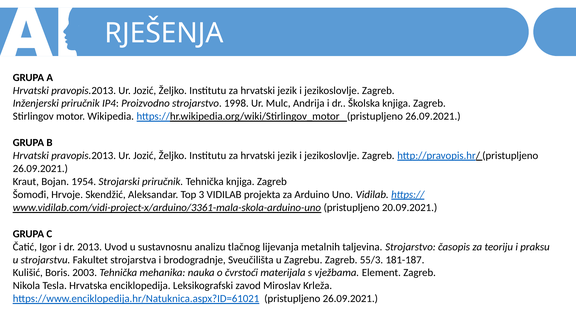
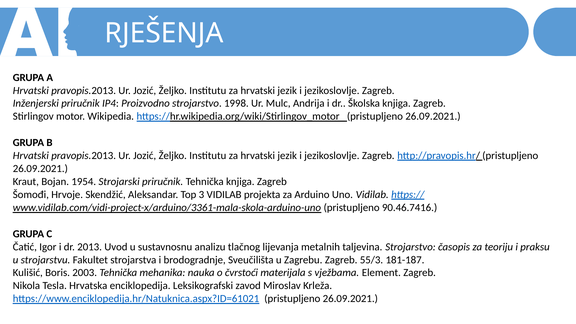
20.09.2021: 20.09.2021 -> 90.46.7416 (410, 208)
